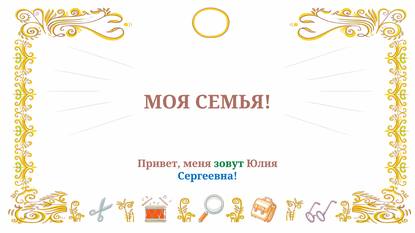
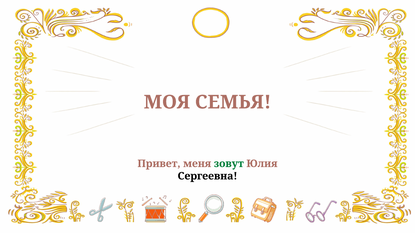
Сергеевна colour: blue -> black (208, 176)
